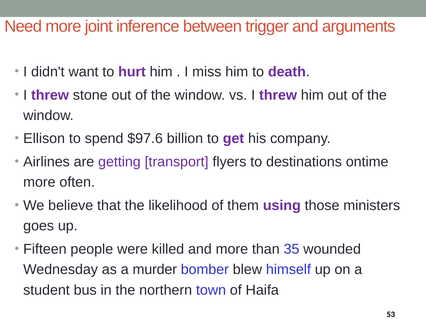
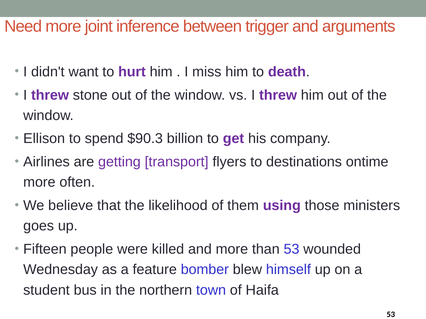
$97.6: $97.6 -> $90.3 (145, 139)
than 35: 35 -> 53 (292, 250)
murder: murder -> feature (155, 270)
